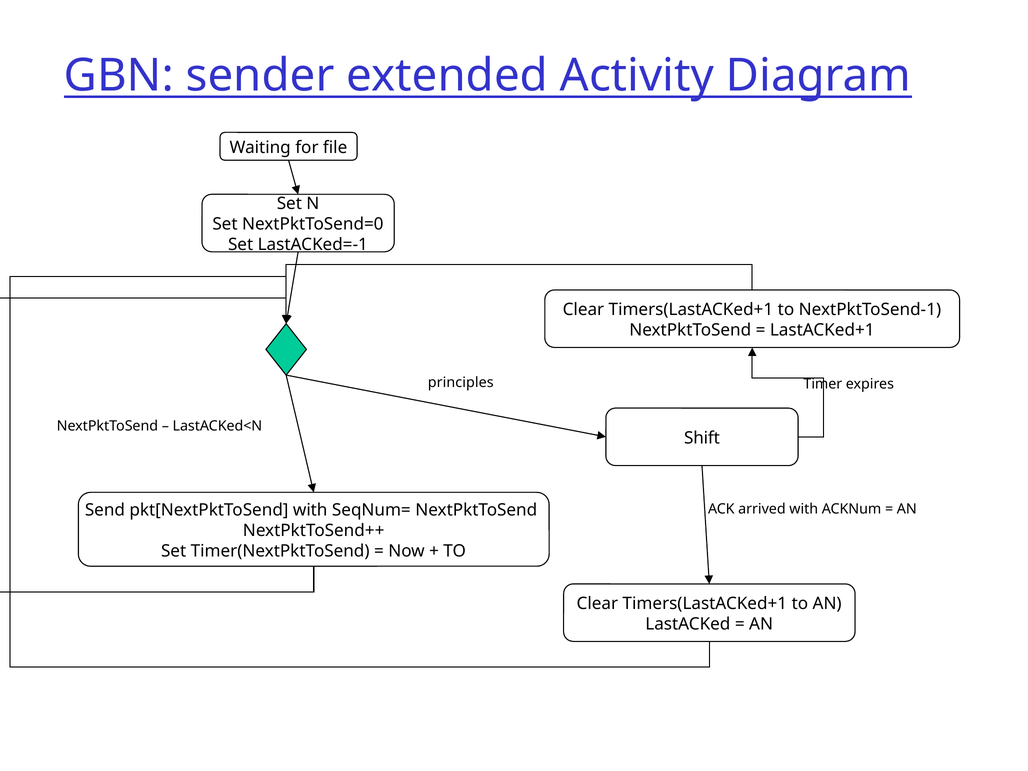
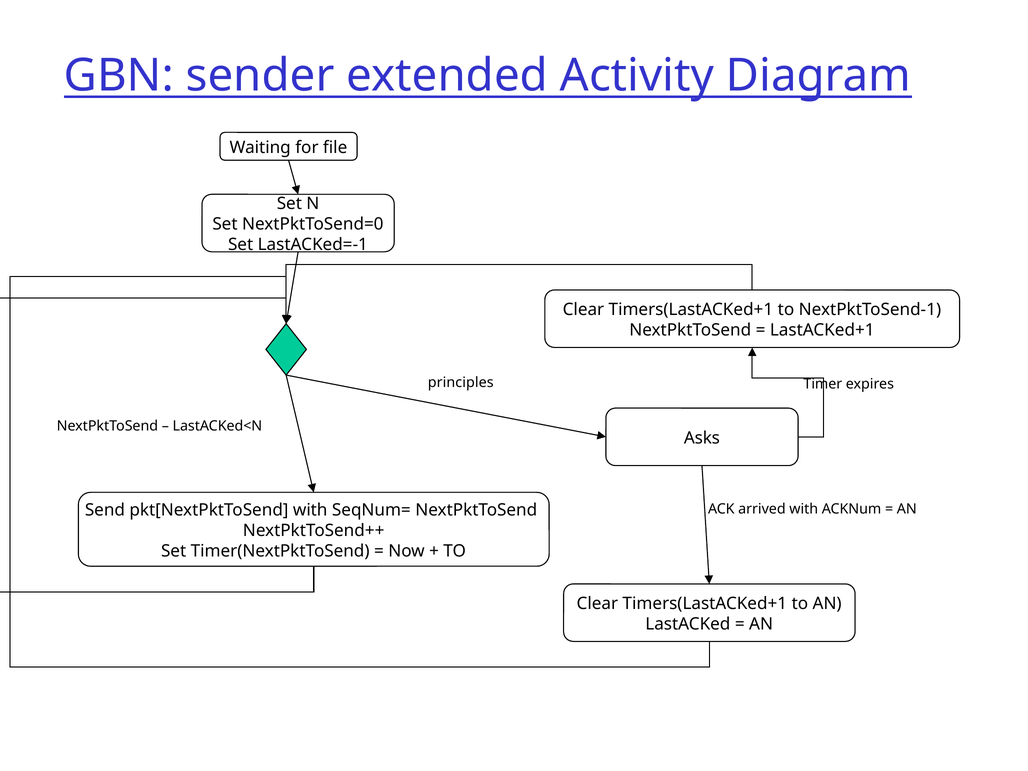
Shift: Shift -> Asks (702, 438)
